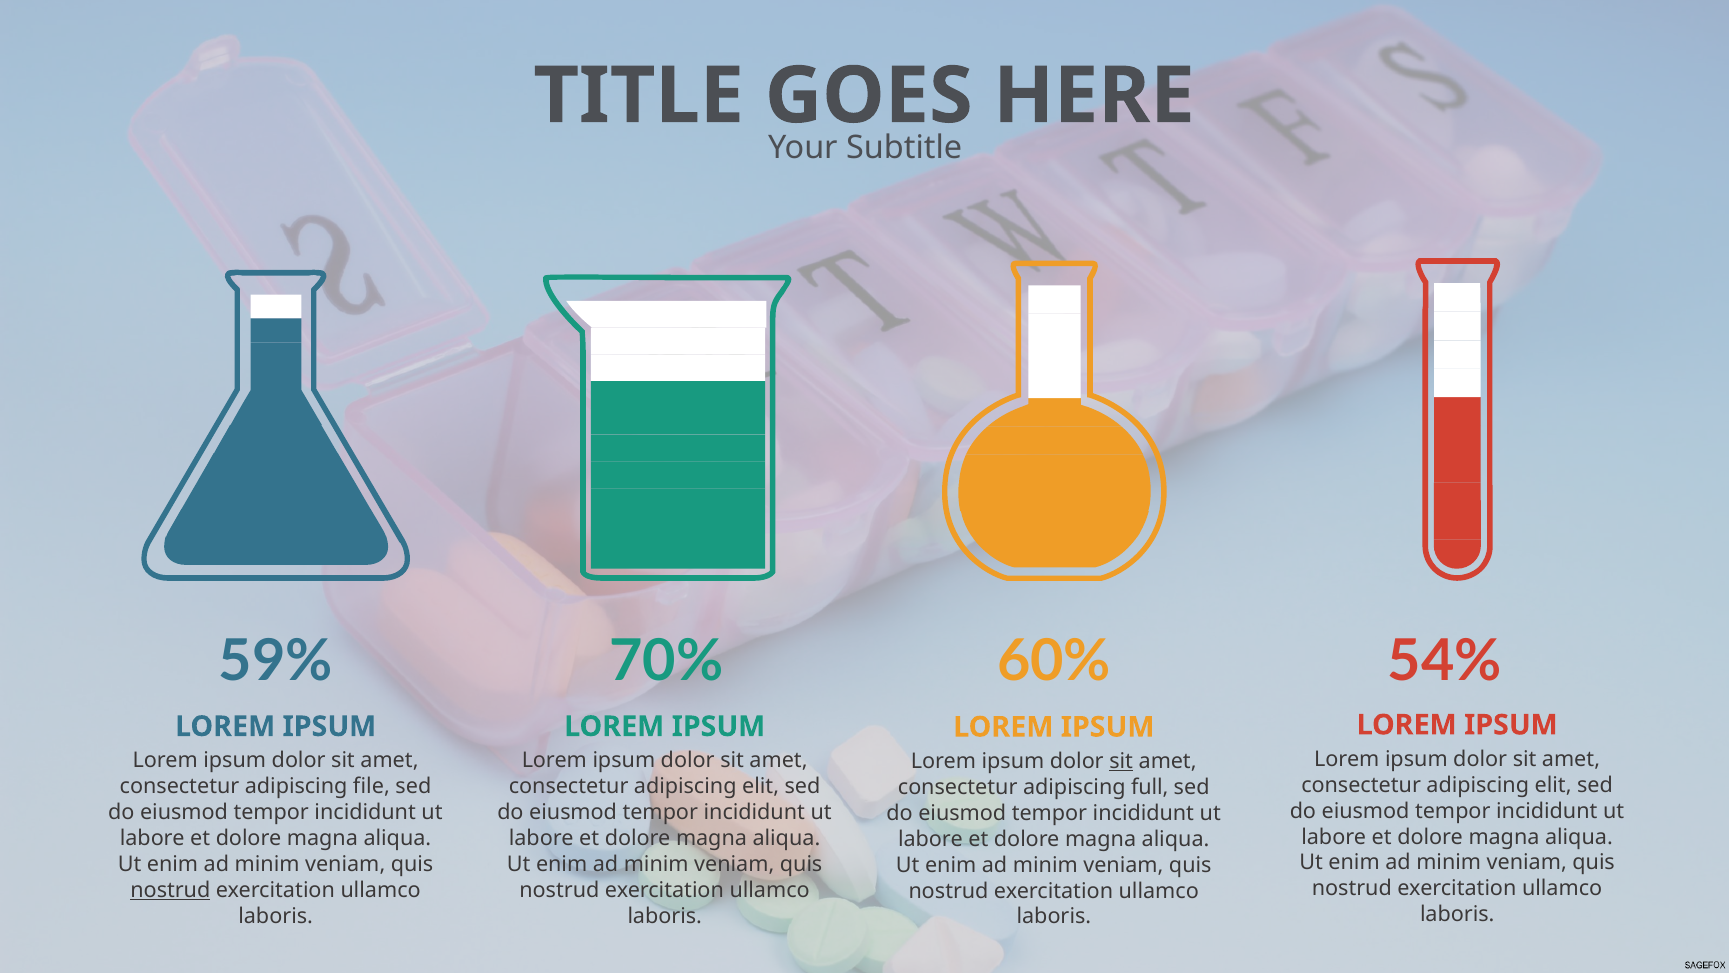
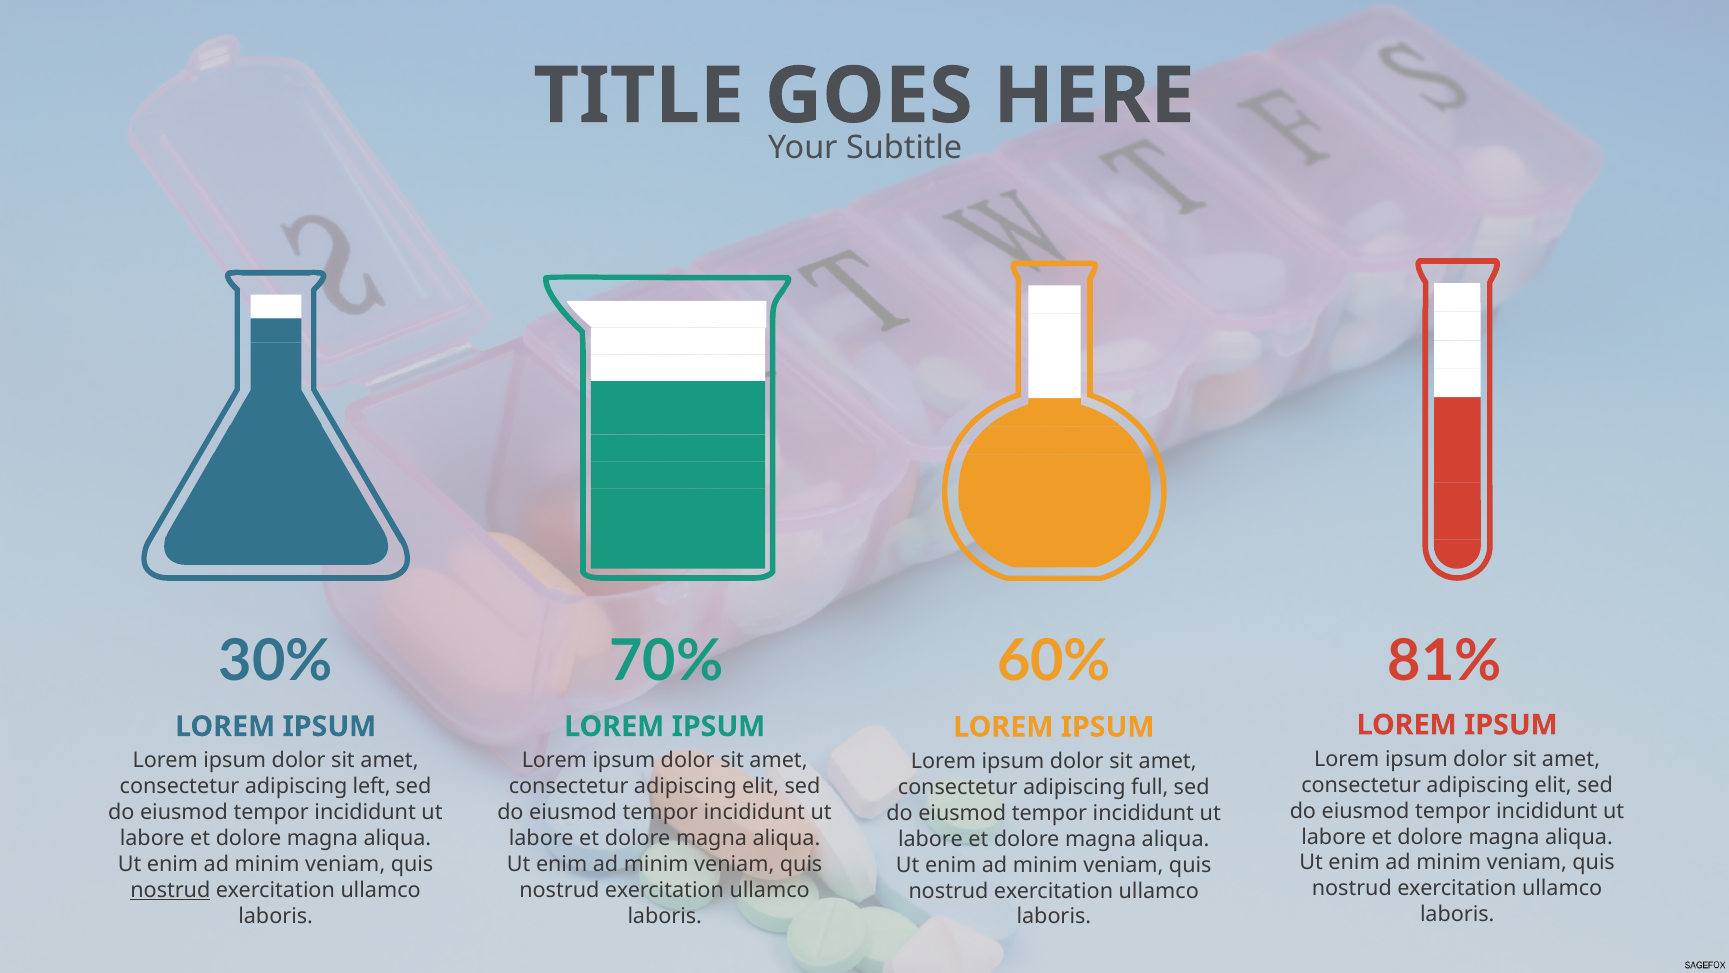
59%: 59% -> 30% (276, 661)
54%: 54% -> 81% (1445, 661)
sit underline: present -> none (1121, 761)
file: file -> left (372, 786)
